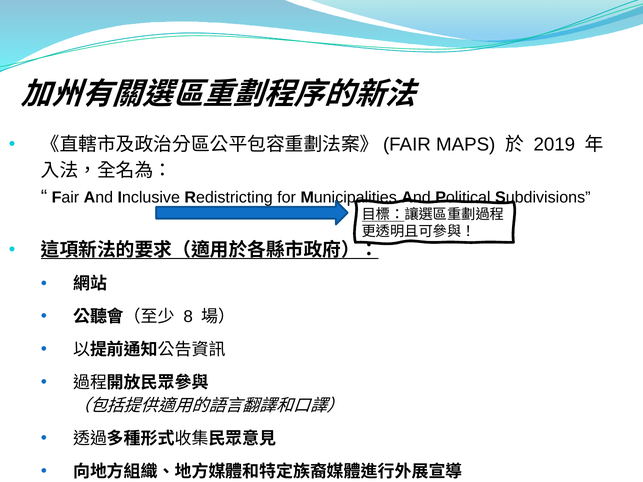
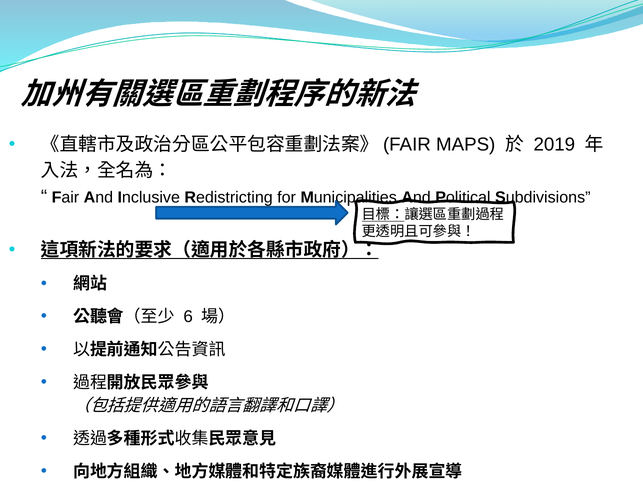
8: 8 -> 6 (188, 317)
